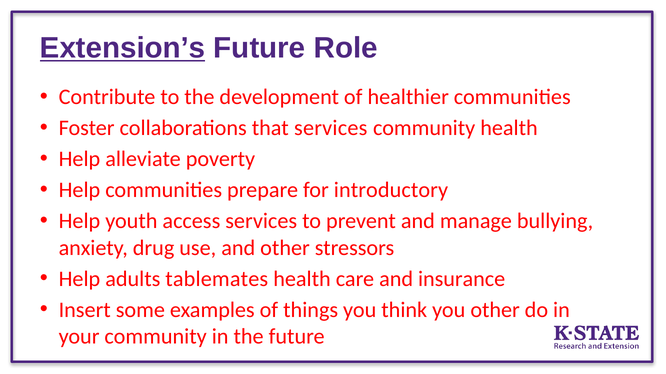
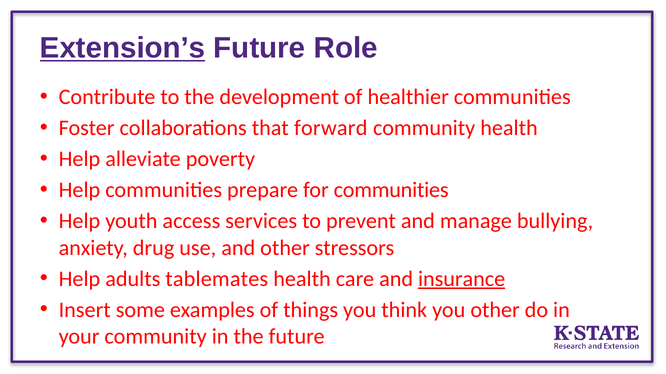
that services: services -> forward (331, 128)
for introductory: introductory -> communities (391, 190)
insurance underline: none -> present (462, 279)
